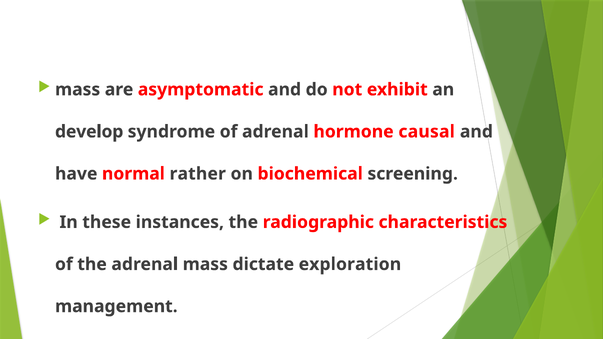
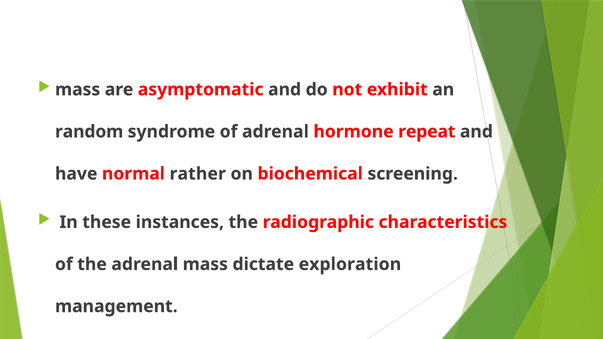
develop: develop -> random (89, 132)
causal: causal -> repeat (427, 132)
